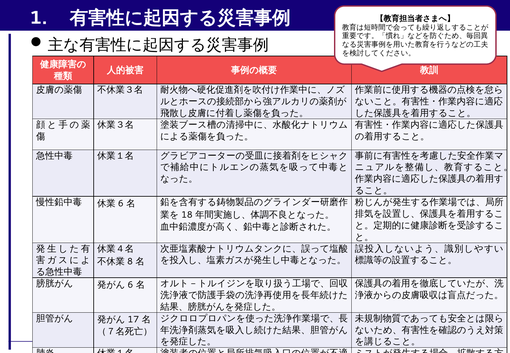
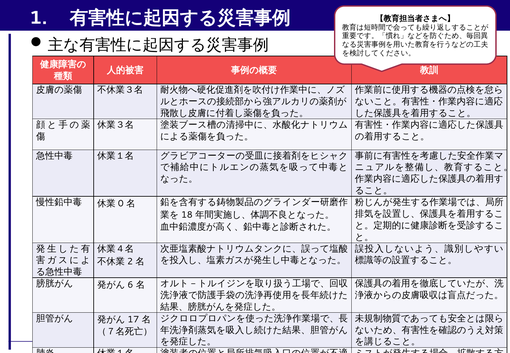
6: 6 -> 0 (121, 203)
8: 8 -> 2 (130, 262)
